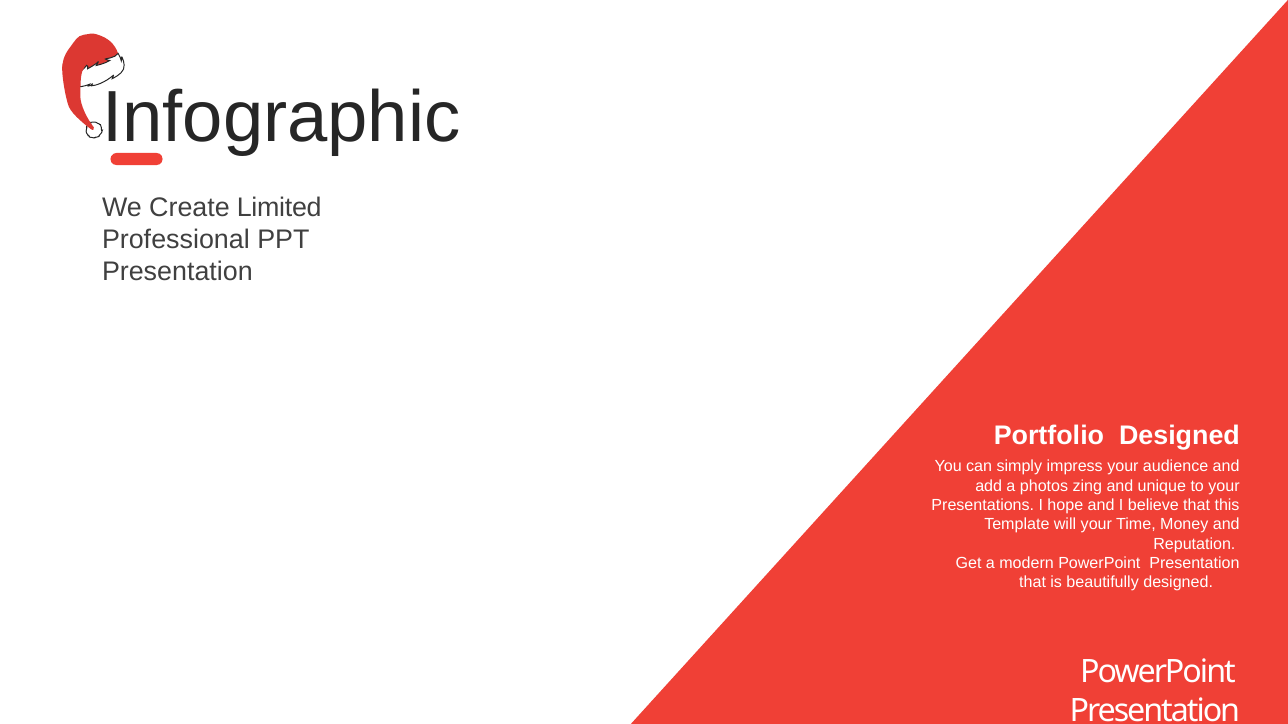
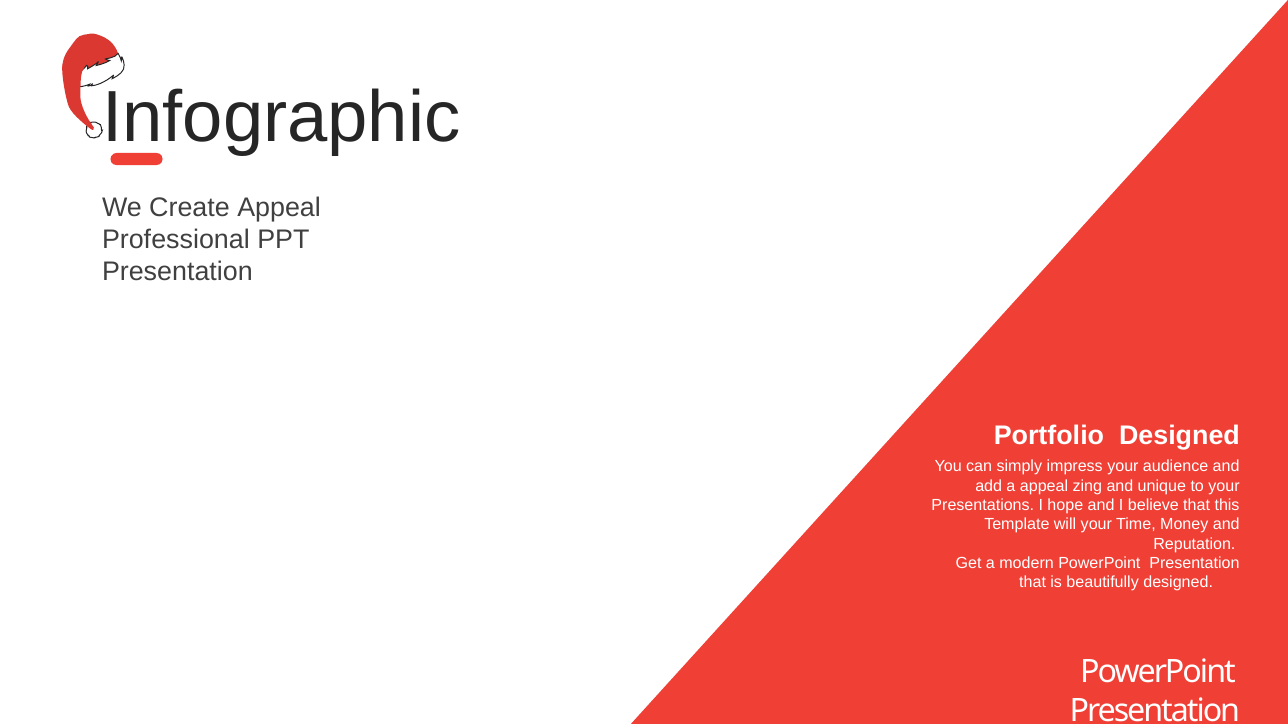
Create Limited: Limited -> Appeal (279, 207)
a photos: photos -> appeal (1044, 486)
